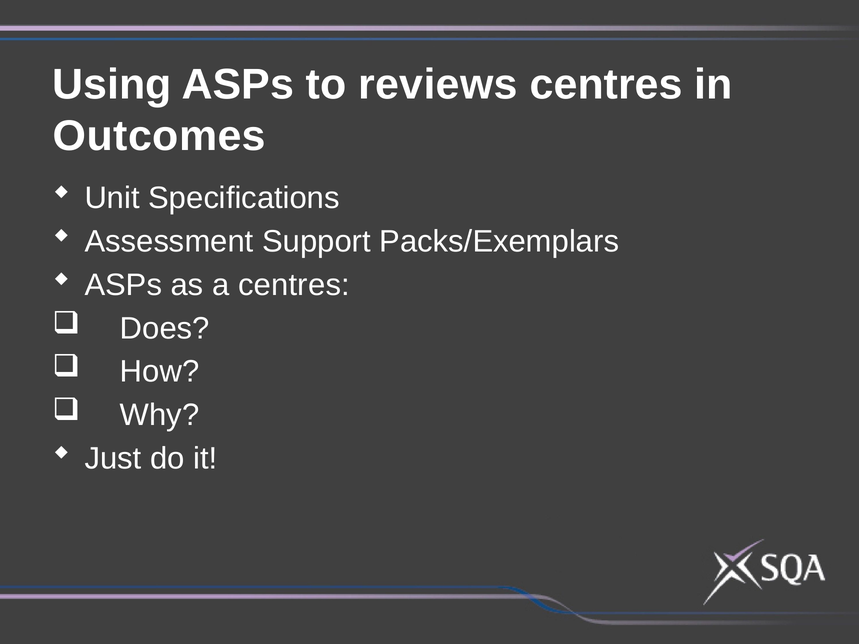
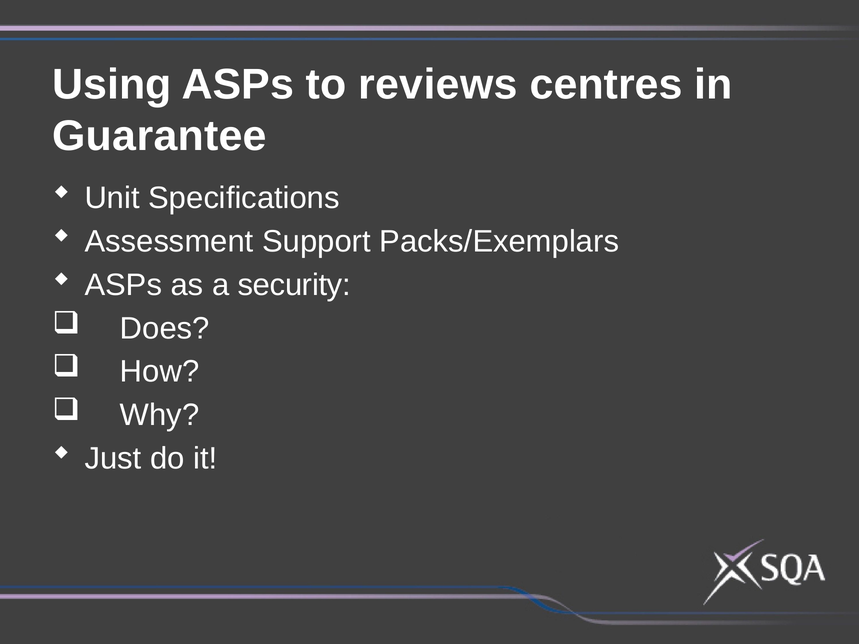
Outcomes: Outcomes -> Guarantee (160, 136)
a centres: centres -> security (294, 285)
